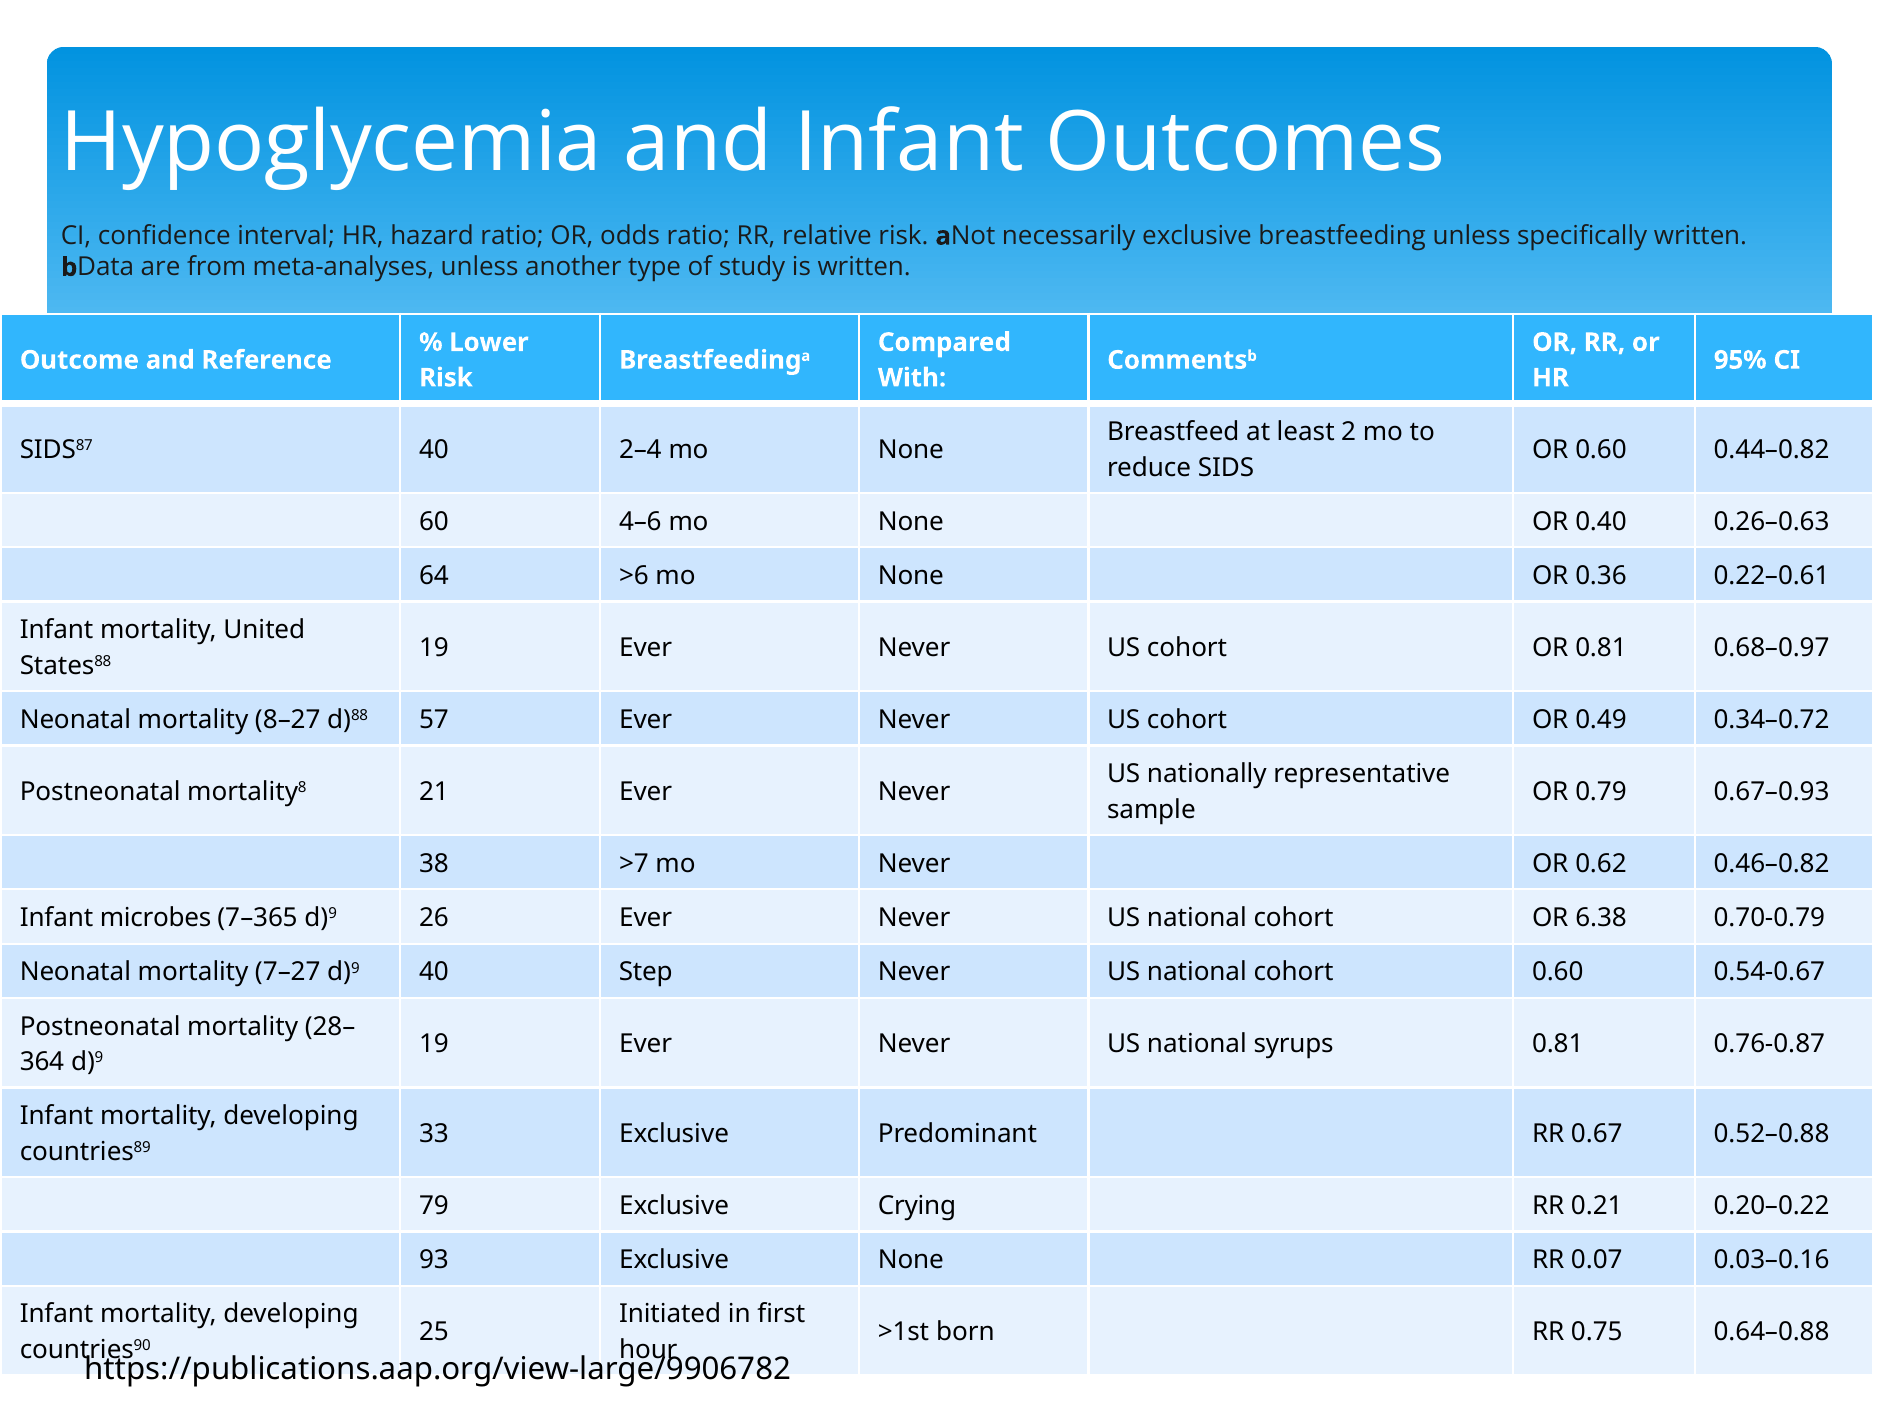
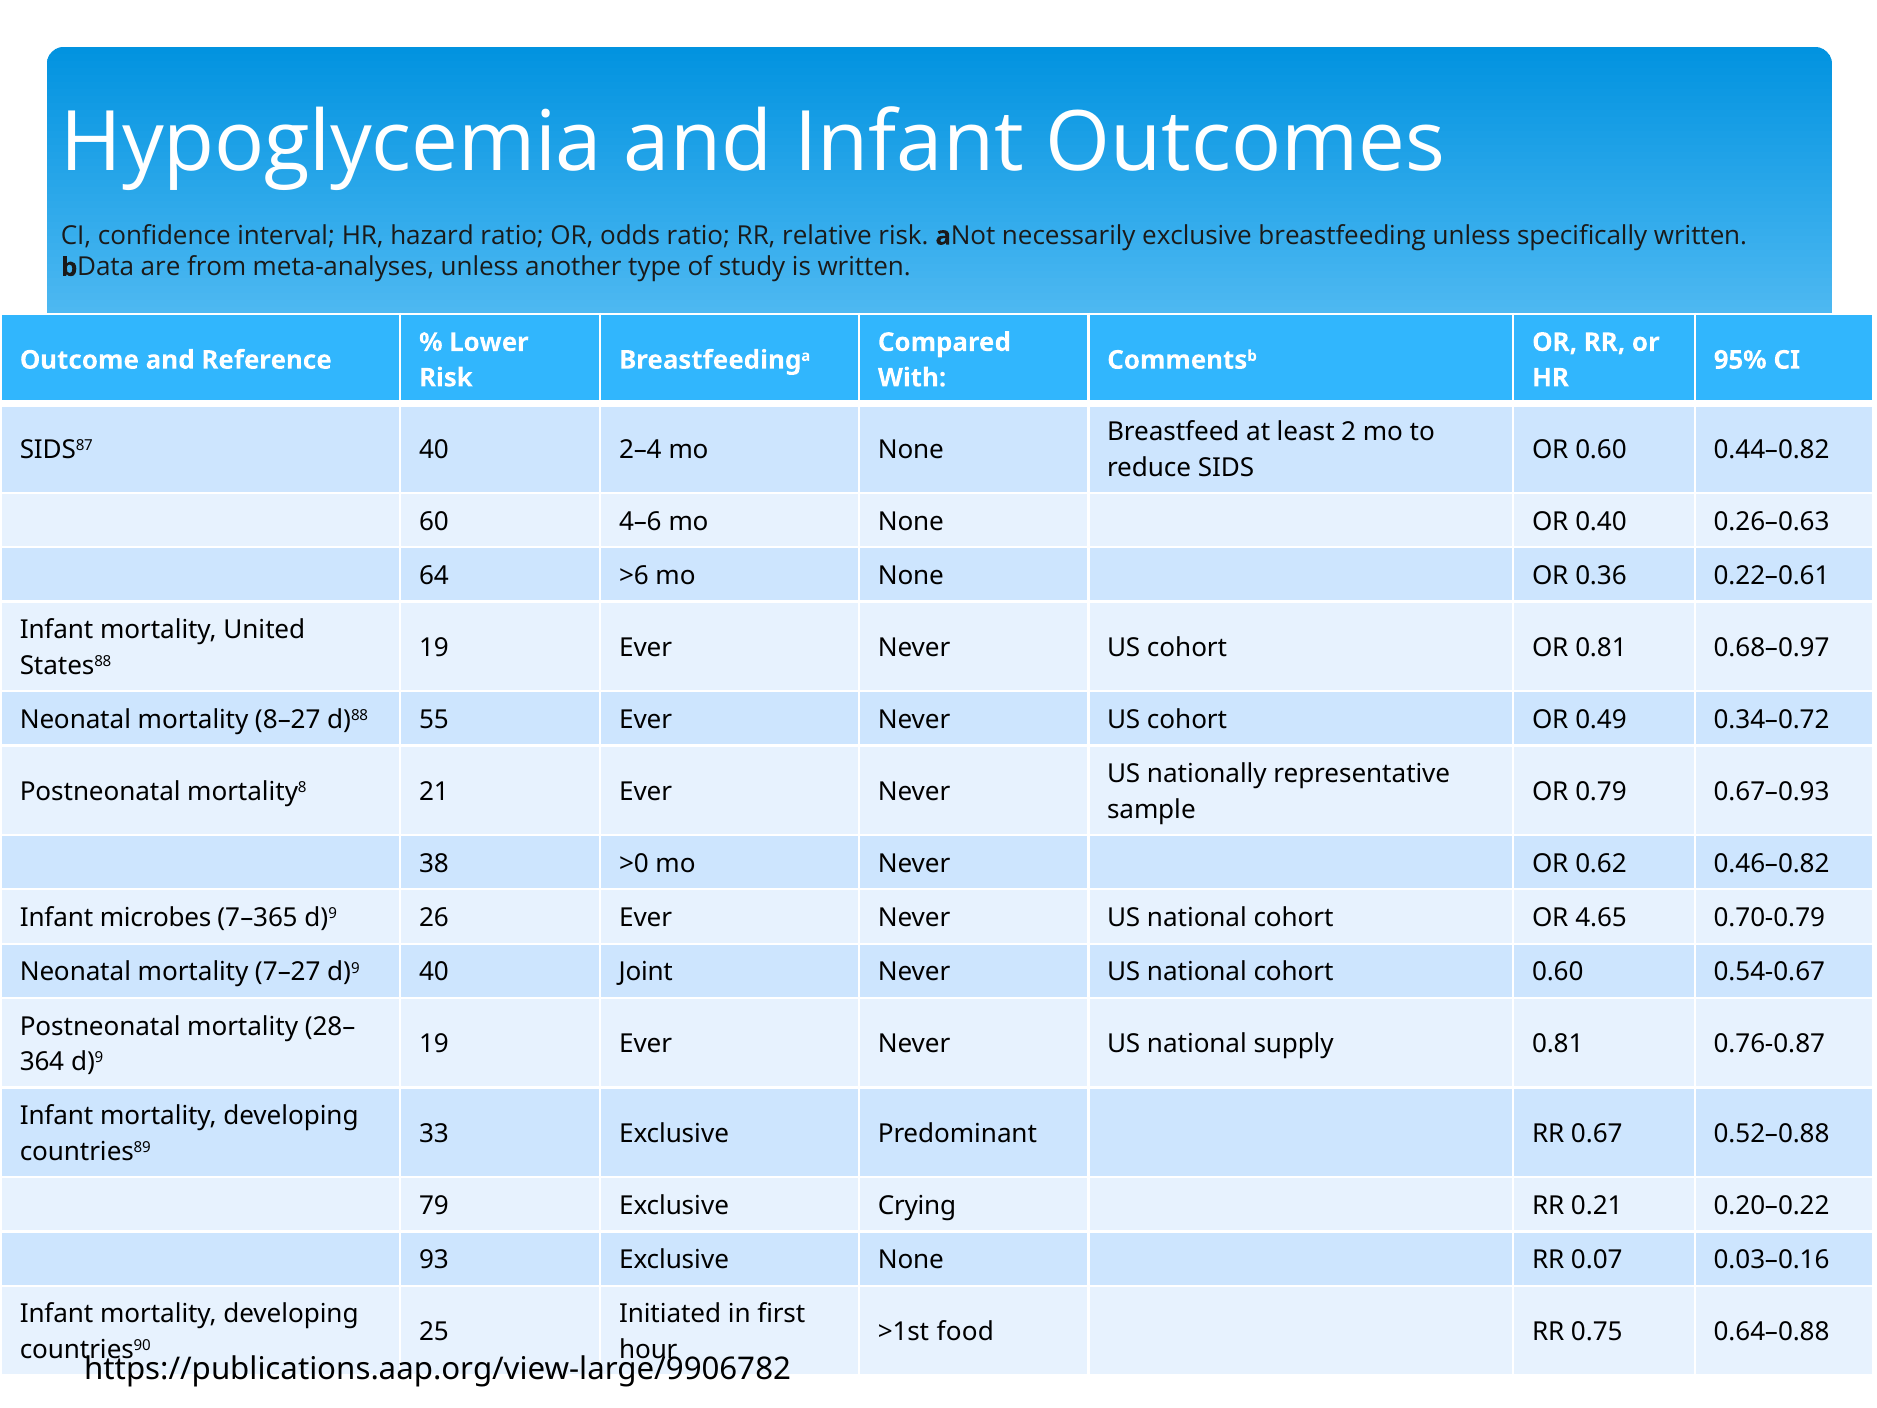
57: 57 -> 55 (434, 720)
>7: >7 -> >0 (634, 864)
6.38: 6.38 -> 4.65 (1601, 918)
Step: Step -> Joint (646, 972)
syrups: syrups -> supply (1294, 1044)
born: born -> food (965, 1332)
